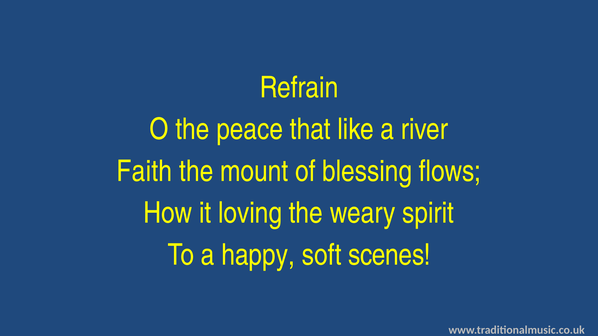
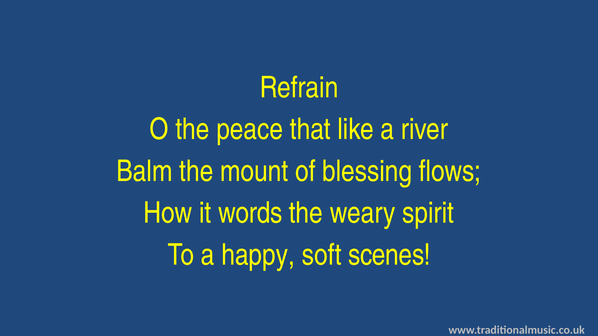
Faith: Faith -> Balm (145, 171)
loving: loving -> words (250, 213)
